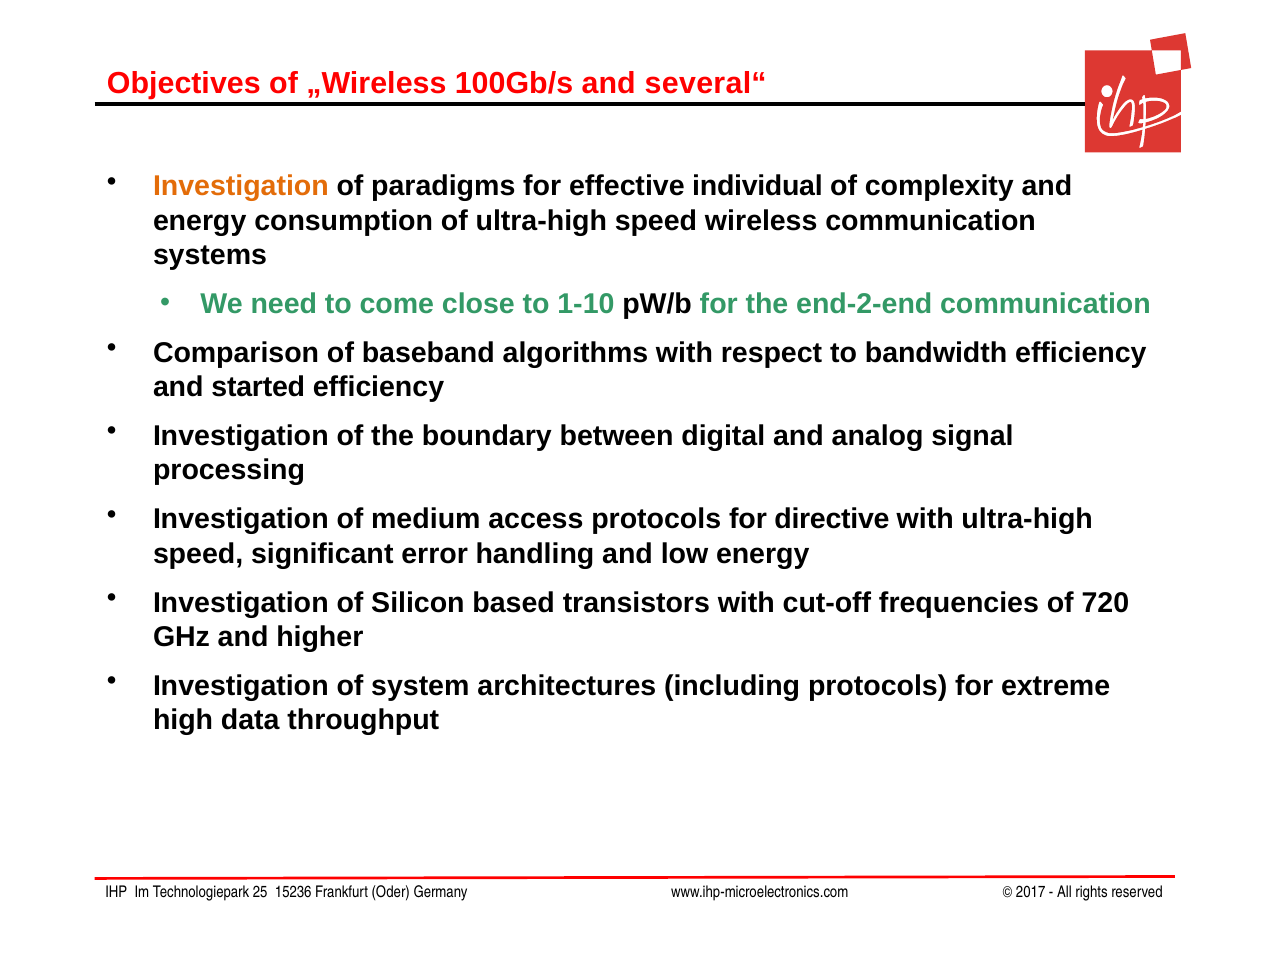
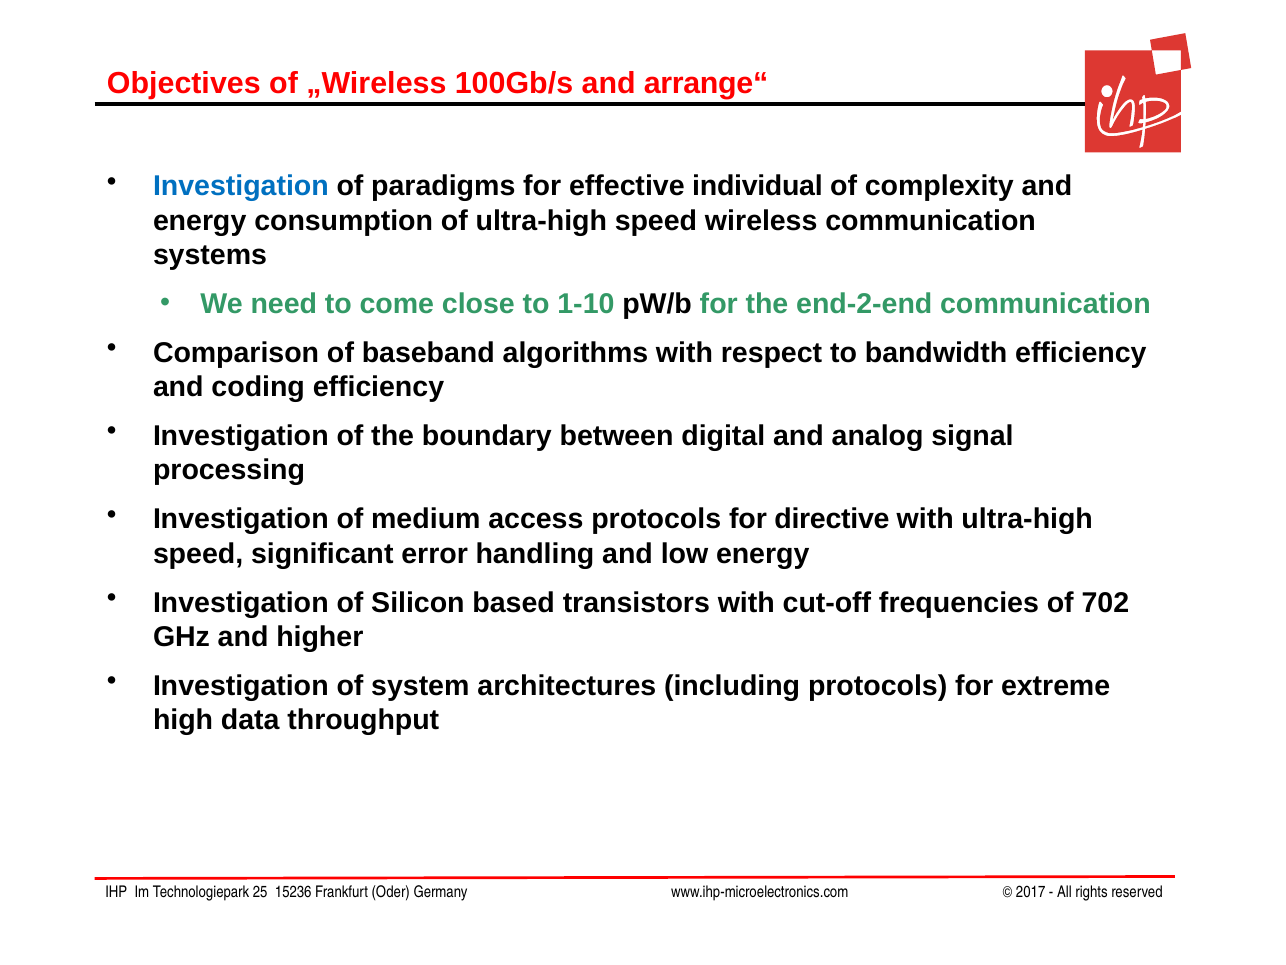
several“: several“ -> arrange“ (706, 83)
Investigation colour: orange -> blue (241, 186)
started: started -> coding (258, 387)
720: 720 -> 702 (1105, 602)
